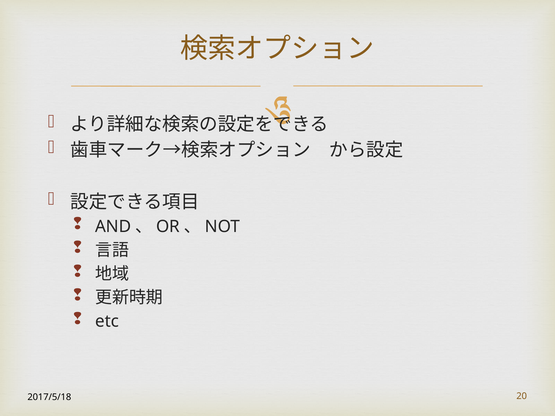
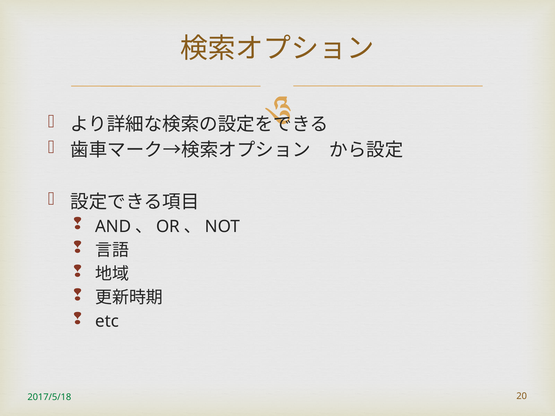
2017/5/18 colour: black -> green (49, 397)
